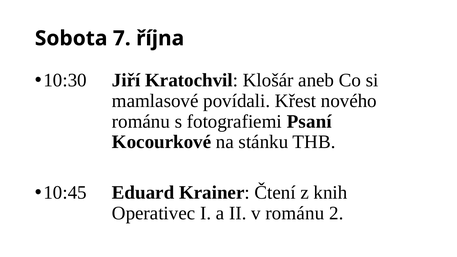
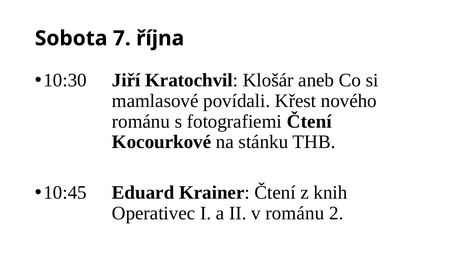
fotografiemi Psaní: Psaní -> Čtení (309, 121)
